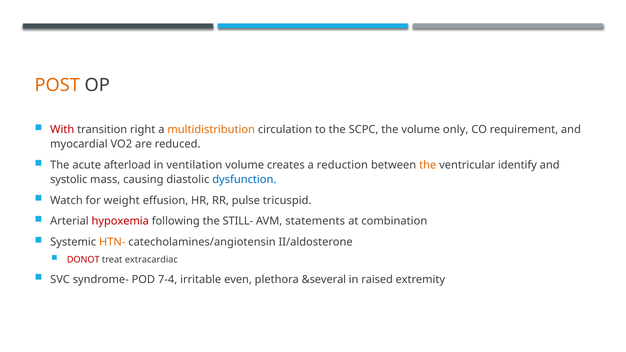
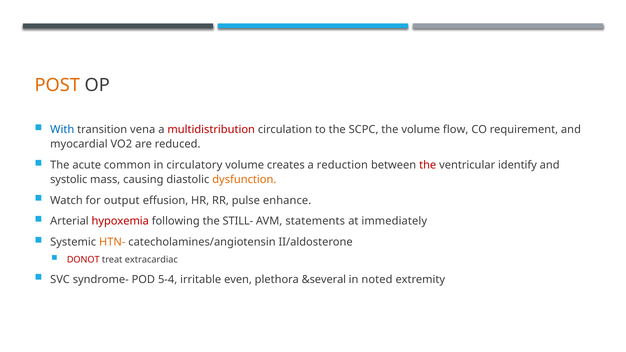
With colour: red -> blue (62, 130)
right: right -> vena (143, 130)
multidistribution colour: orange -> red (211, 130)
only: only -> flow (456, 130)
afterload: afterload -> common (127, 165)
ventilation: ventilation -> circulatory (194, 165)
the colour: orange -> red (428, 165)
dysfunction colour: blue -> orange (244, 180)
weight: weight -> output (122, 200)
tricuspid: tricuspid -> enhance (287, 200)
combination: combination -> immediately (394, 221)
7-4: 7-4 -> 5-4 (168, 279)
raised: raised -> noted (377, 279)
